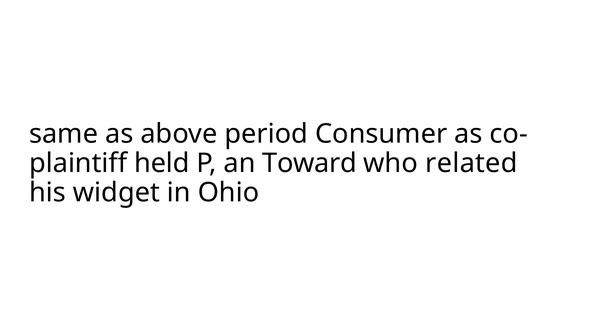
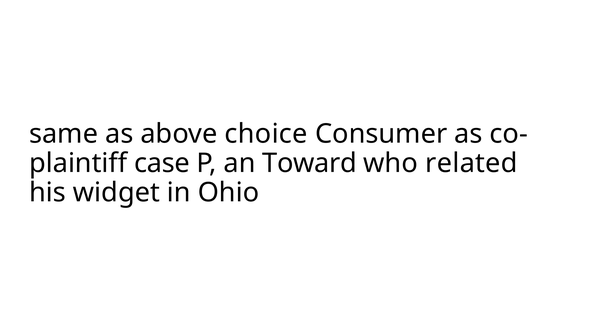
period: period -> choice (266, 134)
held: held -> case (162, 163)
